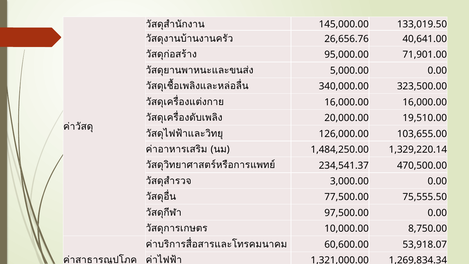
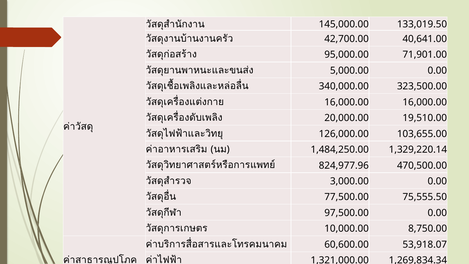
26,656.76: 26,656.76 -> 42,700.00 (347, 39)
234,541.37: 234,541.37 -> 824,977.96 (344, 165)
